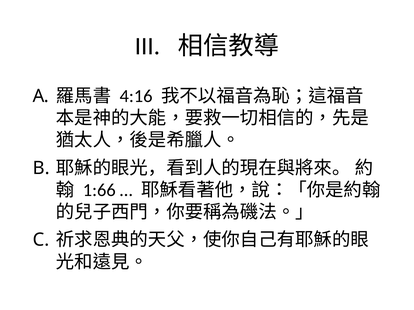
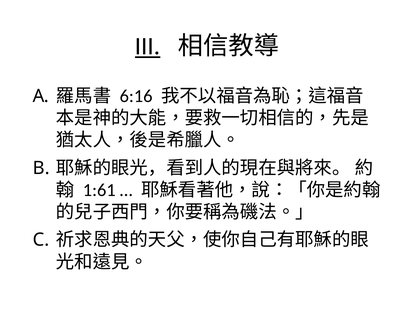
III underline: none -> present (148, 46)
4:16: 4:16 -> 6:16 (136, 96)
1:66: 1:66 -> 1:61 (99, 190)
